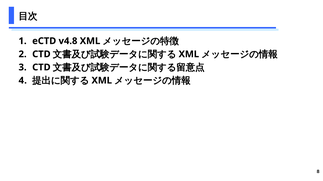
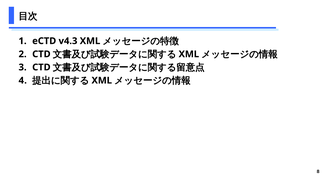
v4.8: v4.8 -> v4.3 (68, 41)
